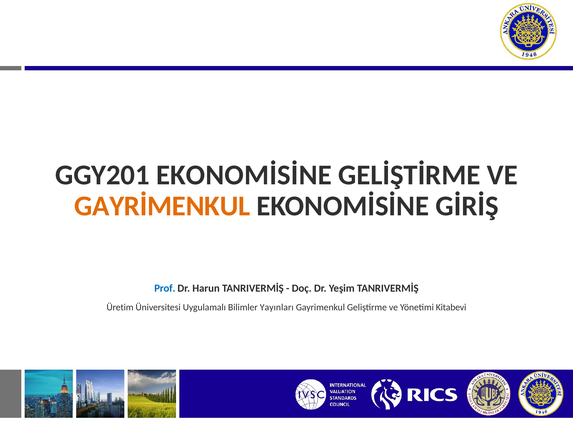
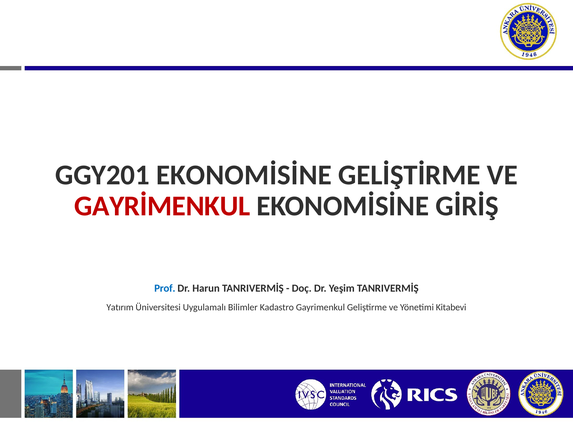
GAYRİMENKUL colour: orange -> red (162, 206)
Üretim: Üretim -> Yatırım (120, 307)
Yayınları: Yayınları -> Kadastro (277, 307)
